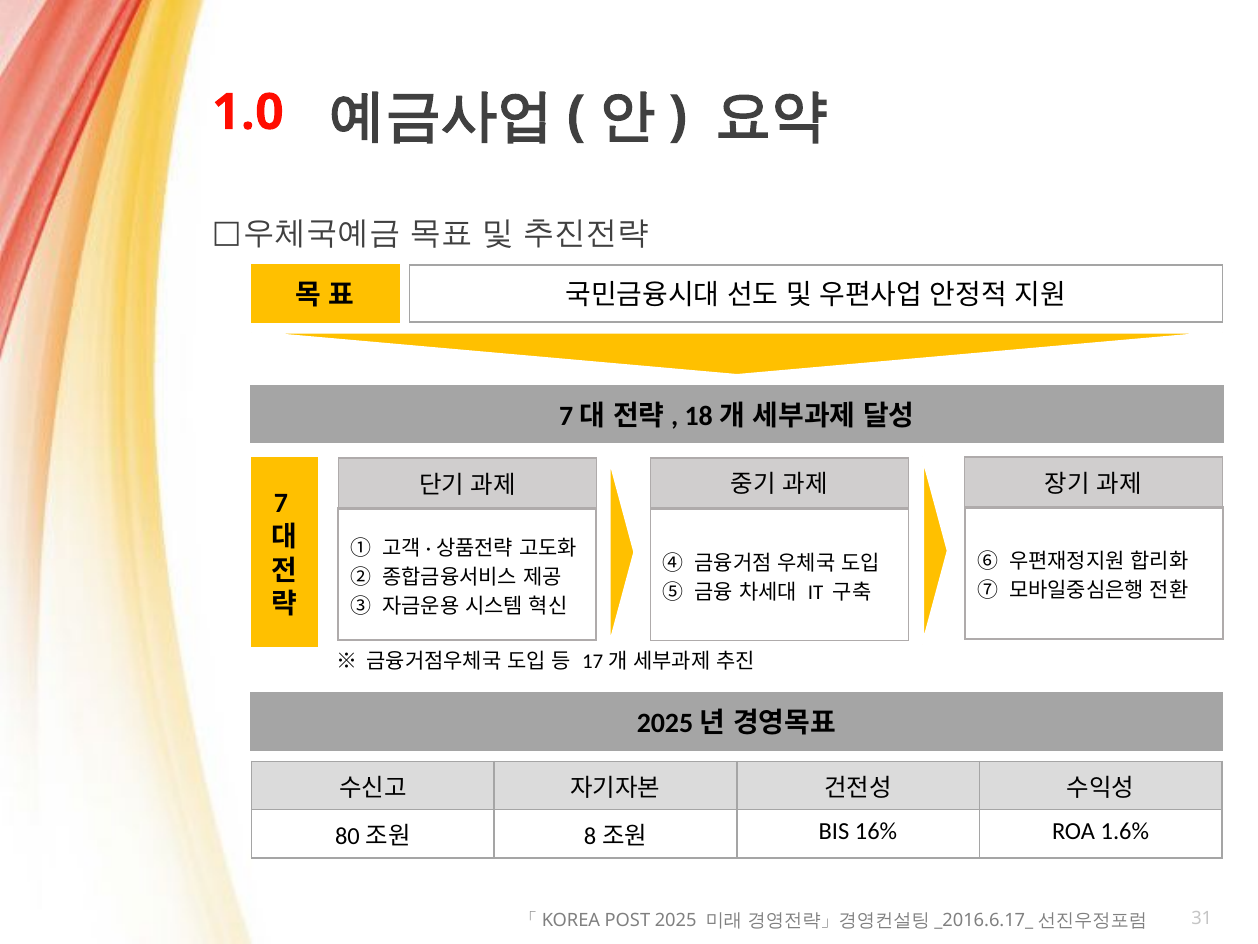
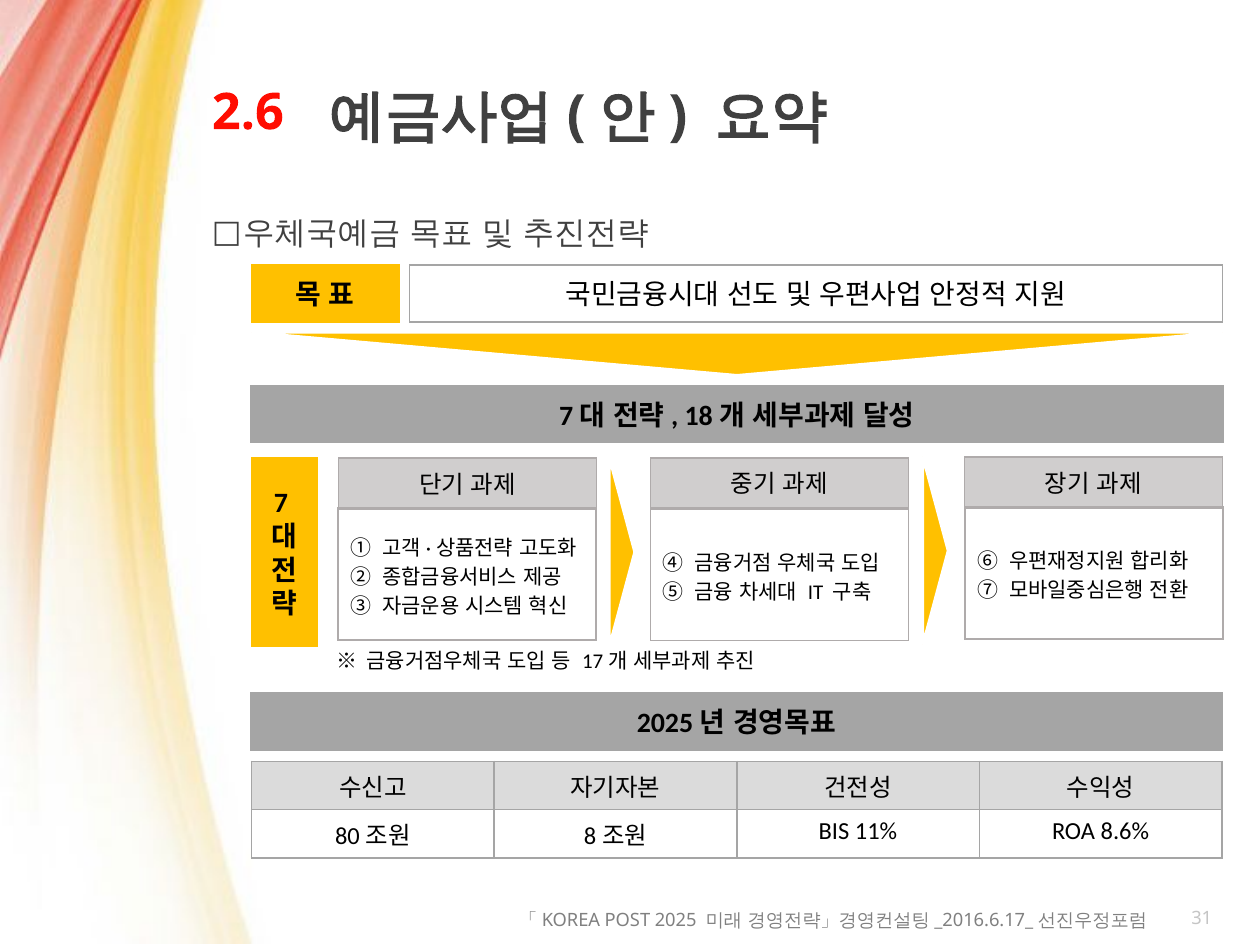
1.0: 1.0 -> 2.6 (248, 112)
16%: 16% -> 11% (876, 831)
1.6%: 1.6% -> 8.6% (1125, 831)
